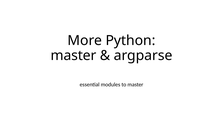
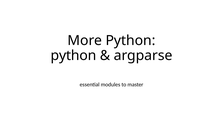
master: master -> python (73, 56)
